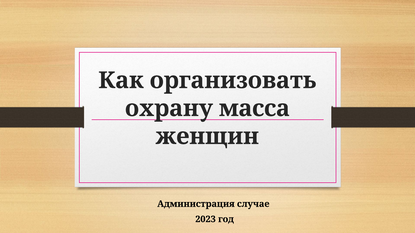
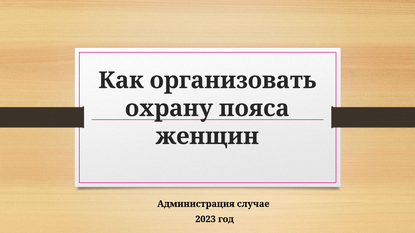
масса: масса -> пояса (254, 109)
